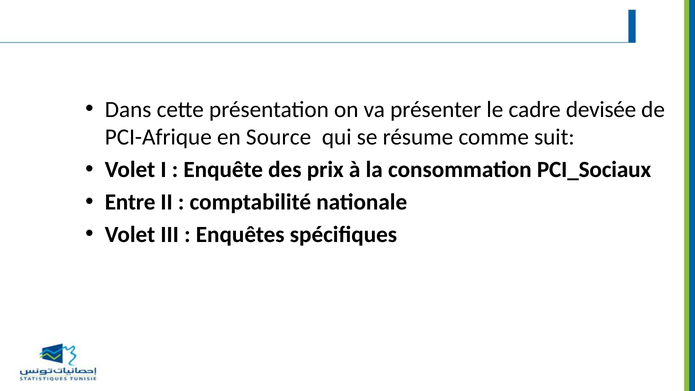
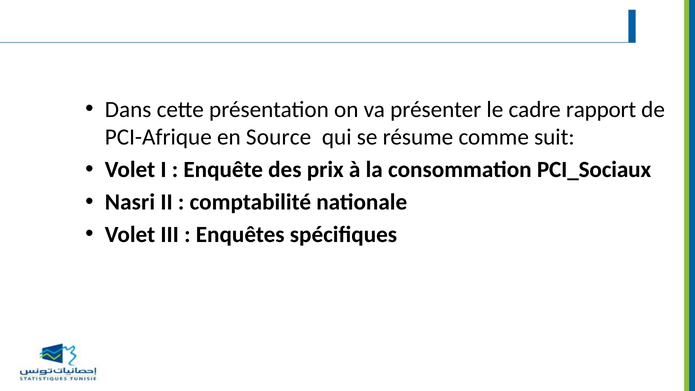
devisée: devisée -> rapport (601, 109)
Entre: Entre -> Nasri (130, 202)
